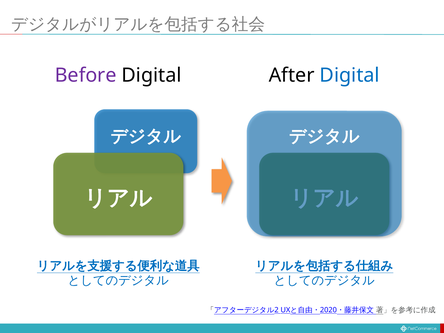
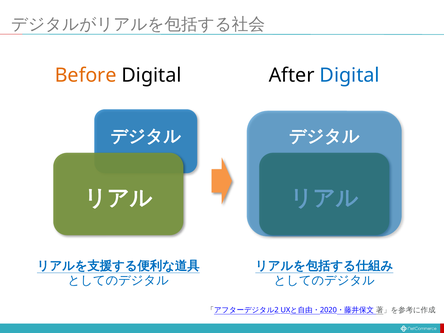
Before colour: purple -> orange (86, 75)
